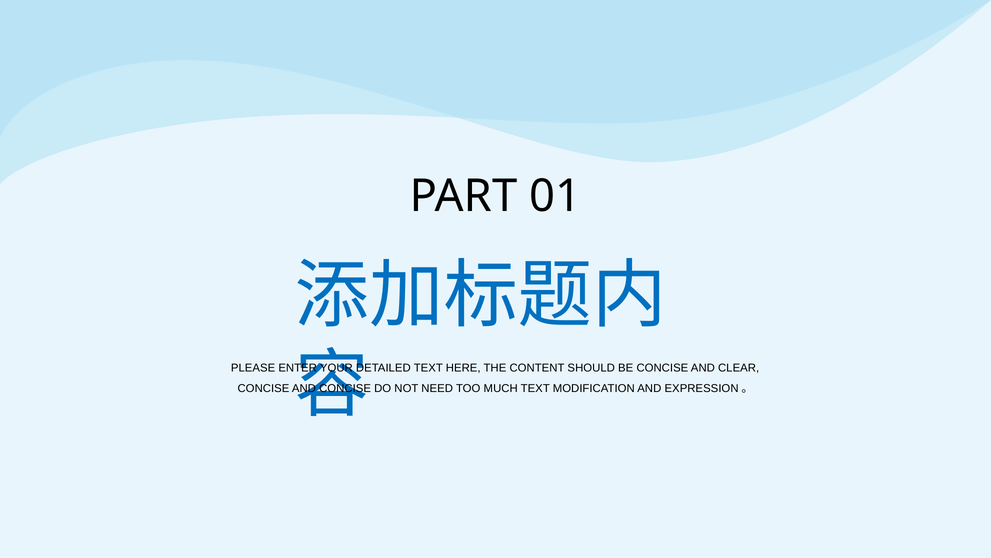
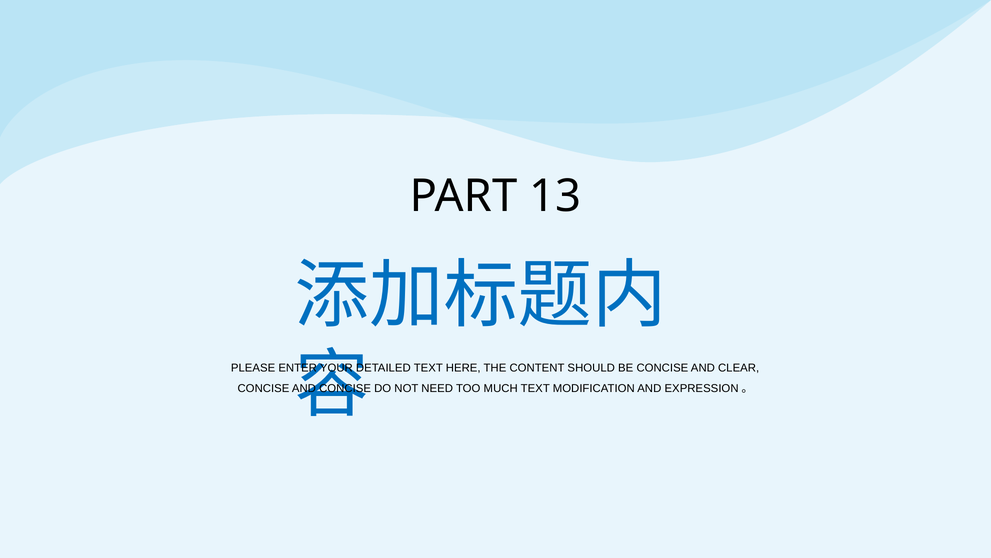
01: 01 -> 13 (555, 196)
